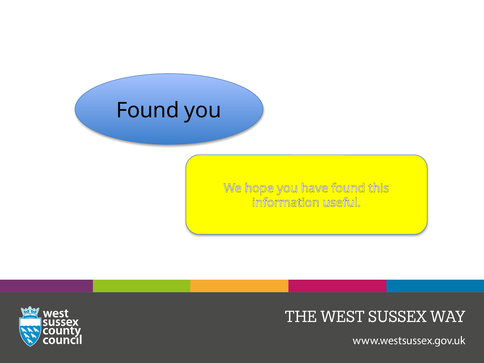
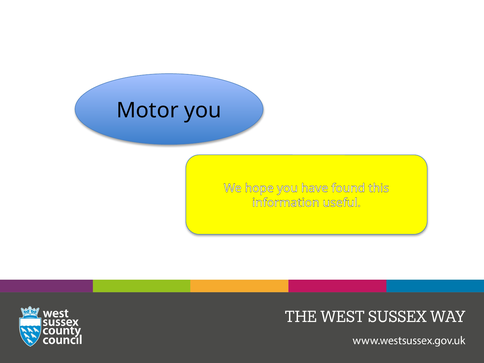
Found: Found -> Motor (148, 111)
